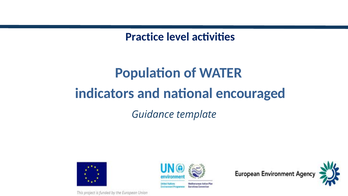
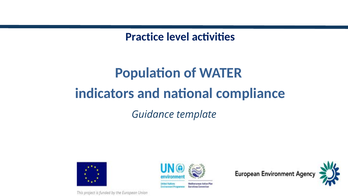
encouraged: encouraged -> compliance (251, 93)
